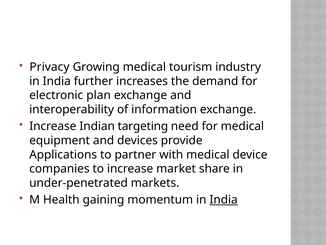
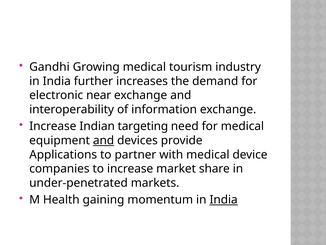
Privacy: Privacy -> Gandhi (49, 67)
plan: plan -> near (99, 95)
and underline: none -> present (104, 140)
